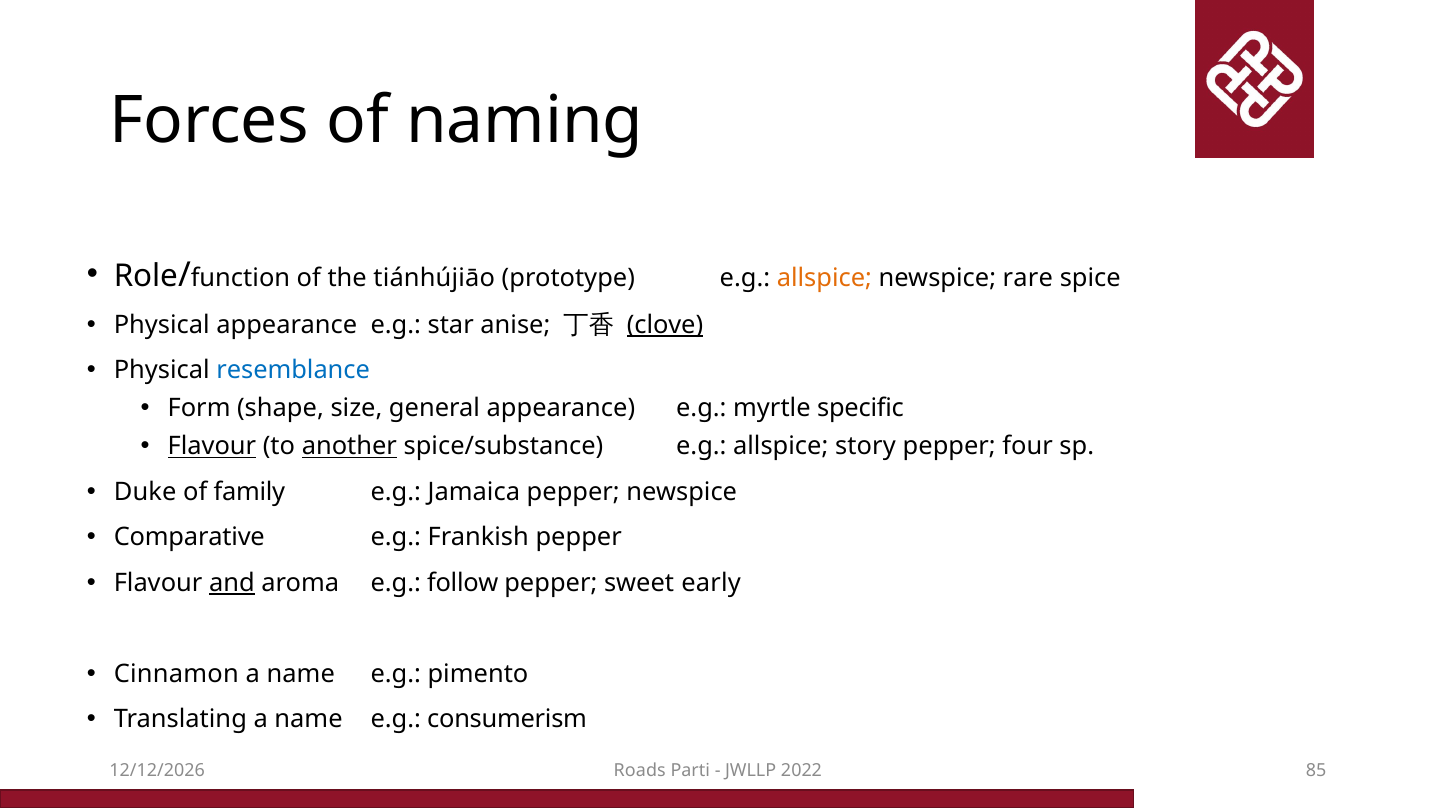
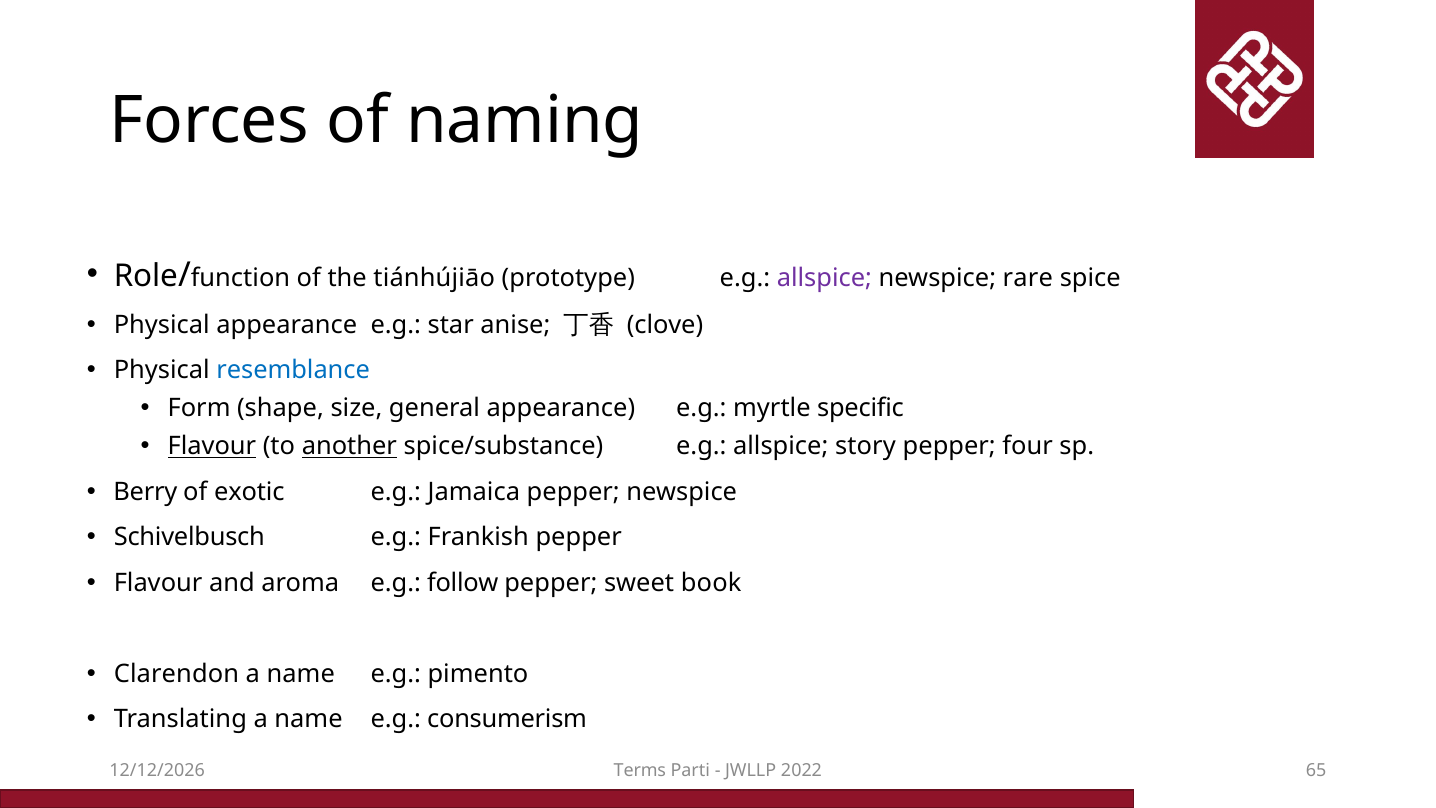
allspice colour: orange -> purple (824, 278)
clove underline: present -> none (665, 325)
Duke: Duke -> Berry (145, 492)
family: family -> exotic (249, 492)
Comparative: Comparative -> Schivelbusch (189, 537)
and underline: present -> none (232, 583)
early: early -> book (711, 583)
Cinnamon: Cinnamon -> Clarendon (176, 674)
Roads: Roads -> Terms (640, 770)
85: 85 -> 65 (1316, 770)
